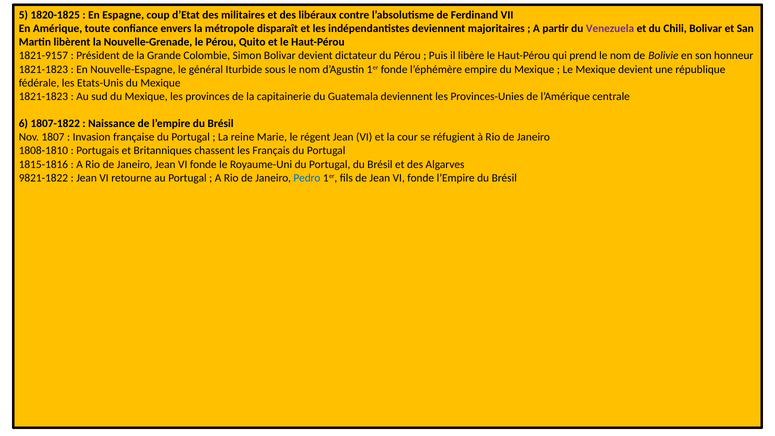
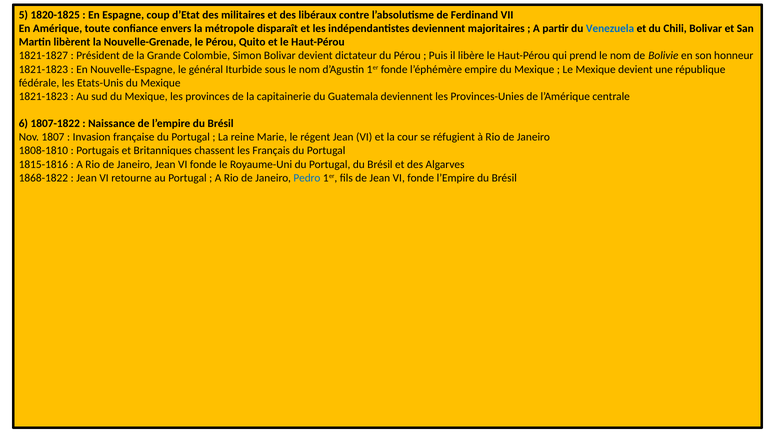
Venezuela colour: purple -> blue (610, 29)
1821-9157: 1821-9157 -> 1821-1827 (43, 56)
9821-1822: 9821-1822 -> 1868-1822 (43, 178)
